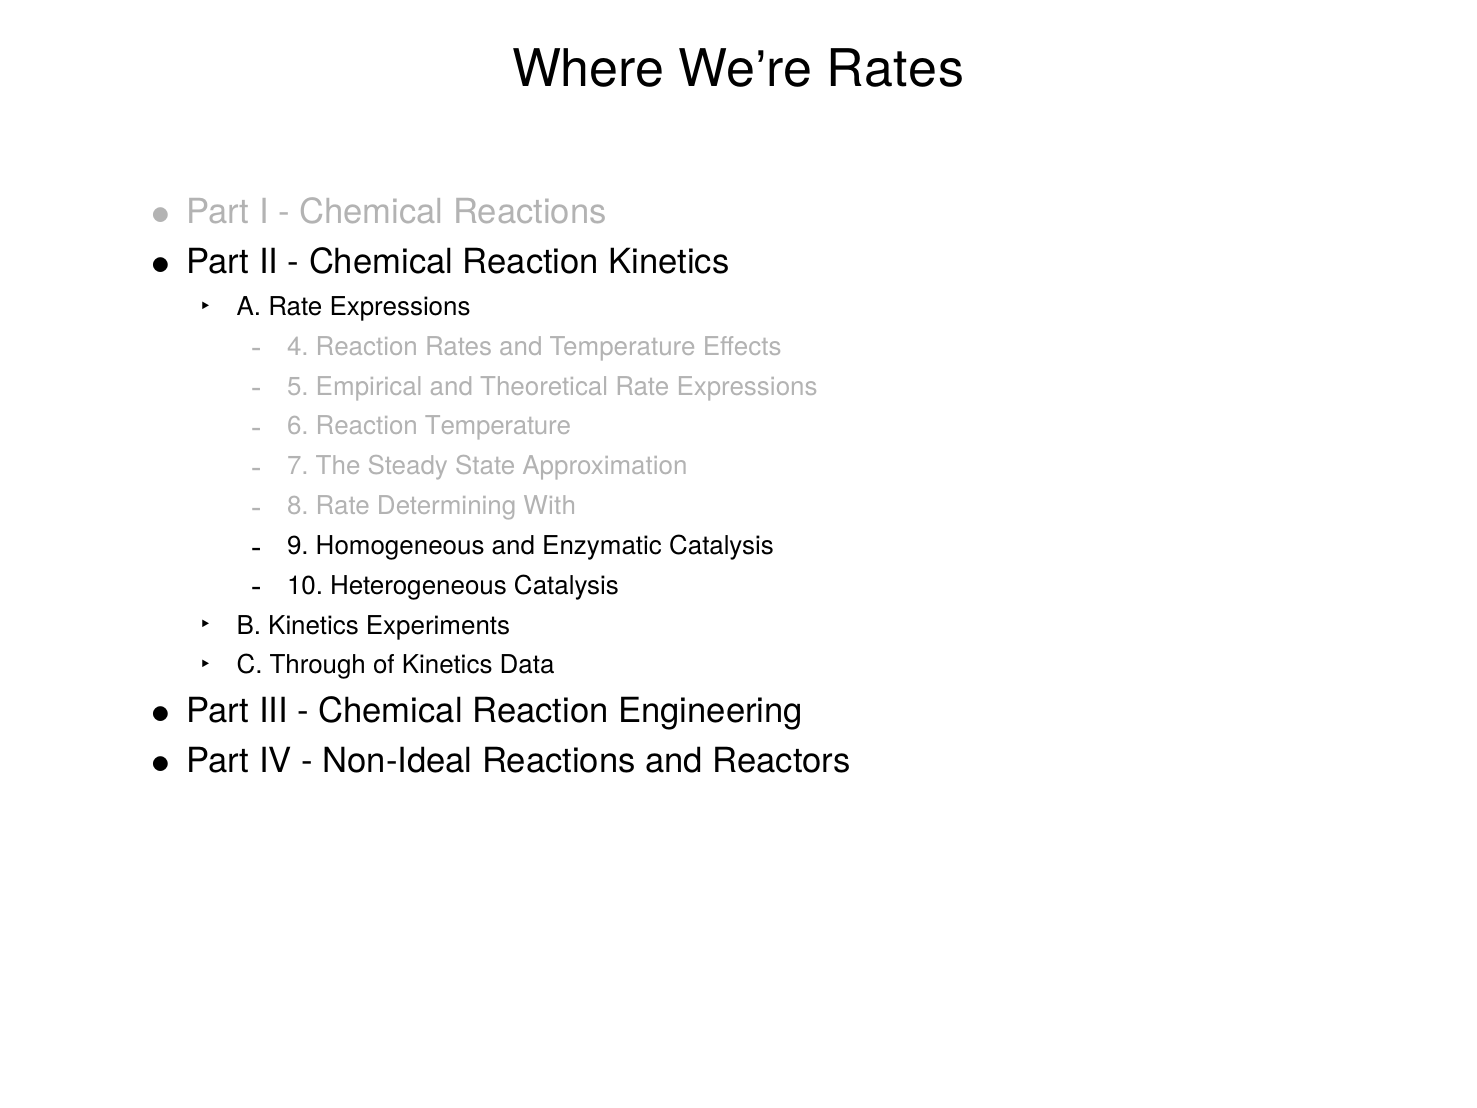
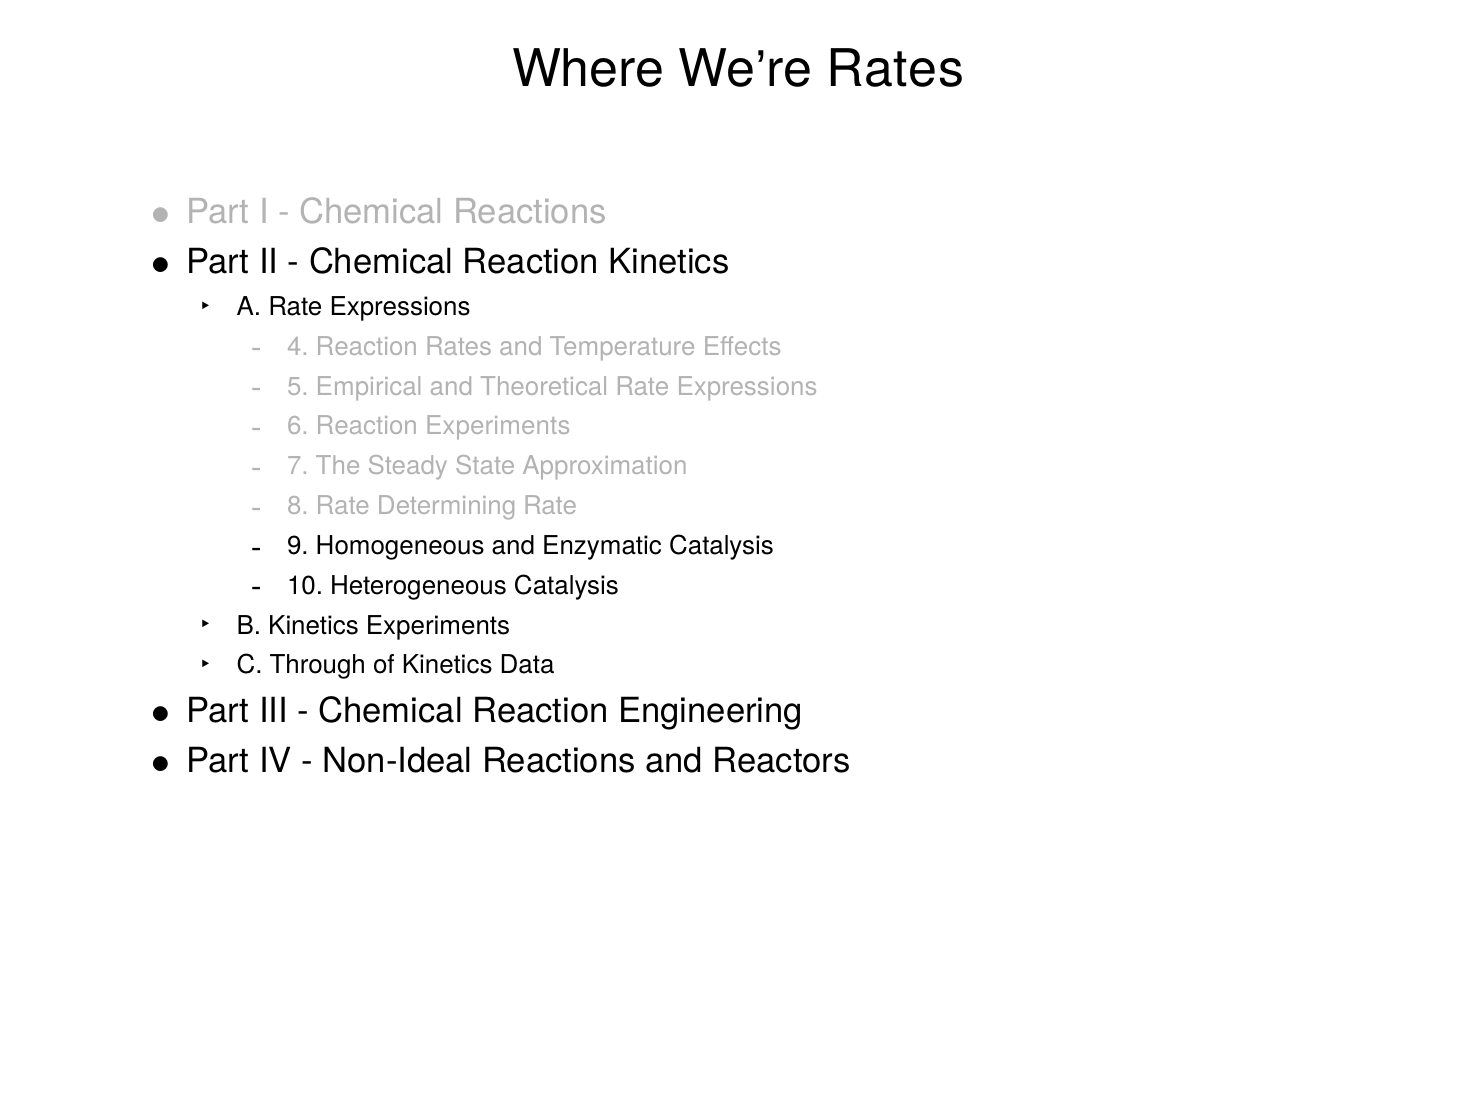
Reaction Temperature: Temperature -> Experiments (498, 426)
Determining With: With -> Rate (550, 506)
